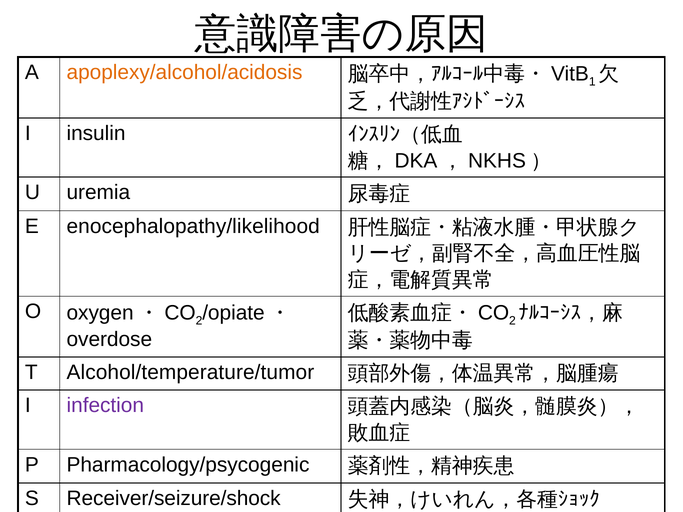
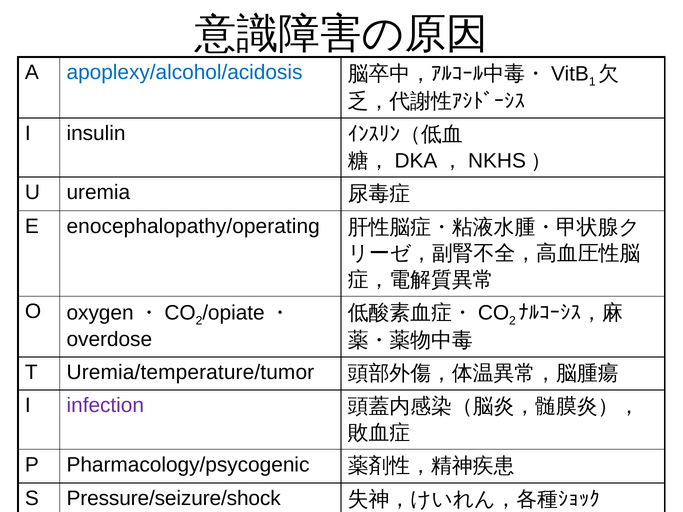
apoplexy/alcohol/acidosis colour: orange -> blue (185, 73)
enocephalopathy/likelihood: enocephalopathy/likelihood -> enocephalopathy/operating (193, 226)
Alcohol/temperature/tumor: Alcohol/temperature/tumor -> Uremia/temperature/tumor (190, 373)
Receiver/seizure/shock: Receiver/seizure/shock -> Pressure/seizure/shock (174, 499)
